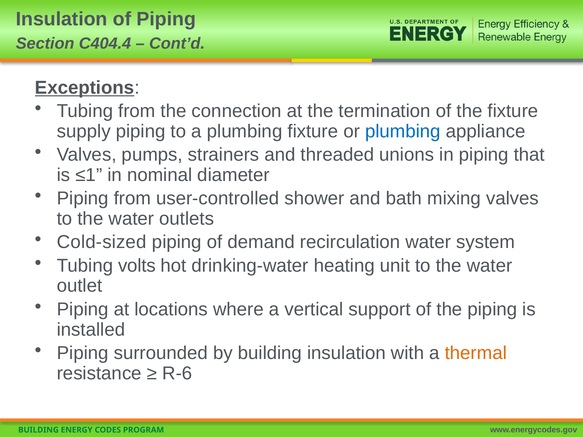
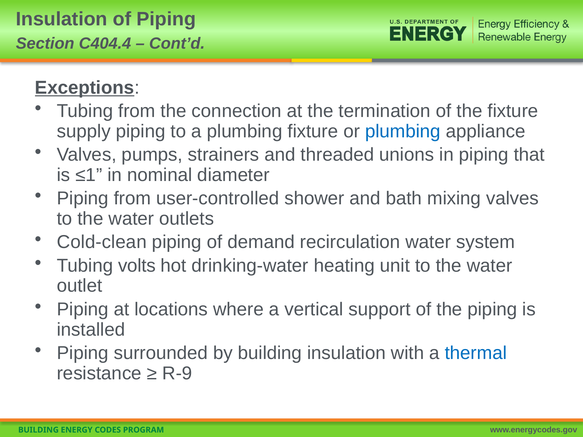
Cold-sized: Cold-sized -> Cold-clean (102, 242)
thermal colour: orange -> blue (476, 353)
R-6: R-6 -> R-9 (177, 373)
